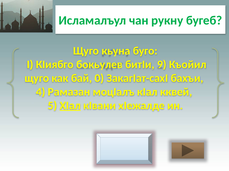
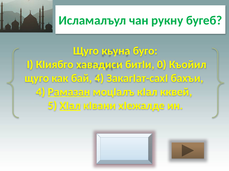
бокьулев: бокьулев -> хавадиси (99, 65)
9: 9 -> 0 (162, 65)
бай 0: 0 -> 4 (99, 78)
Рамазан underline: none -> present (69, 92)
